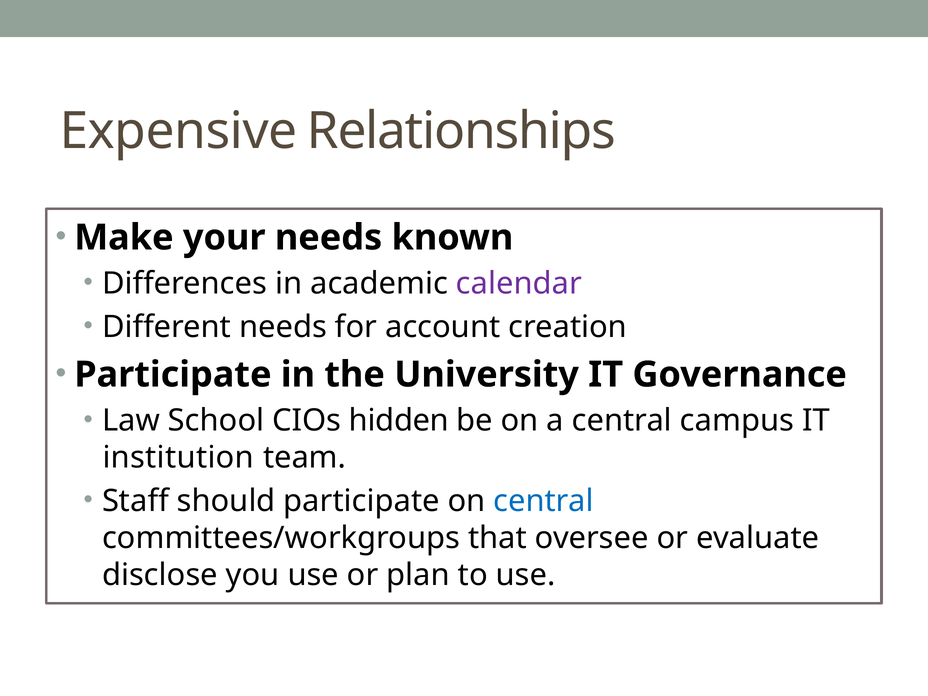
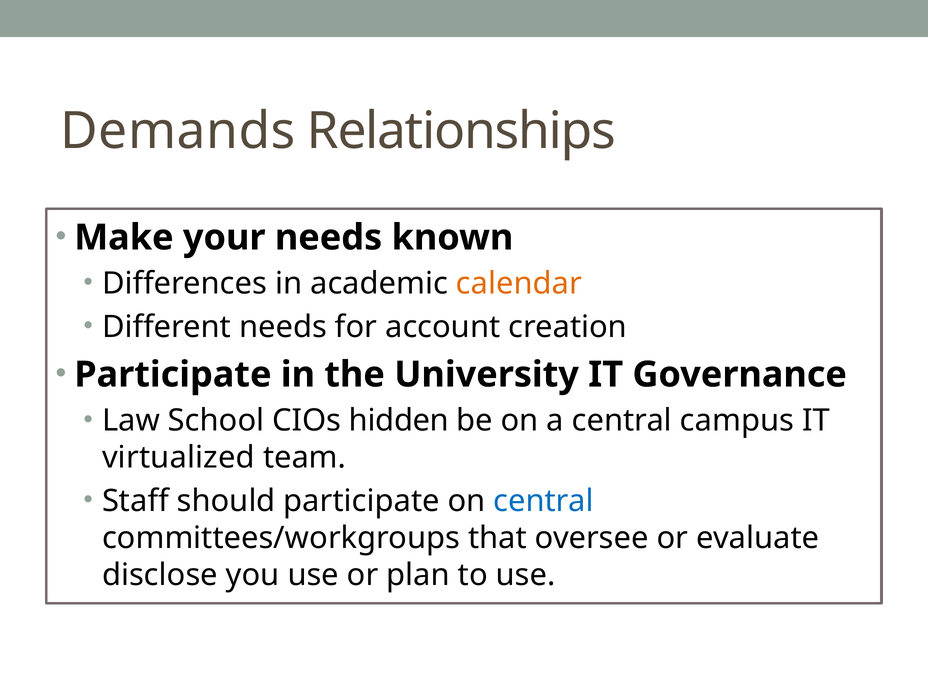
Expensive: Expensive -> Demands (178, 131)
calendar colour: purple -> orange (519, 284)
institution: institution -> virtualized (178, 458)
